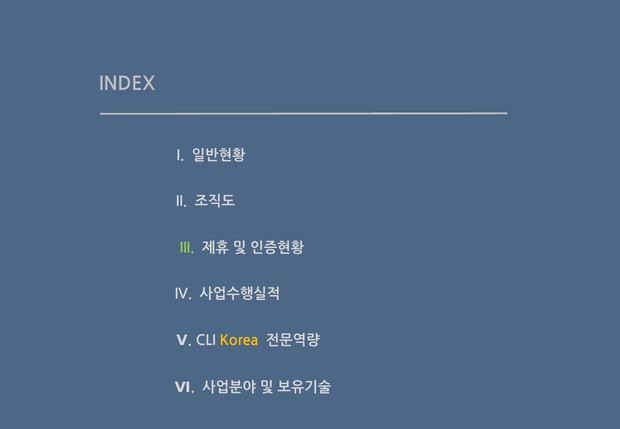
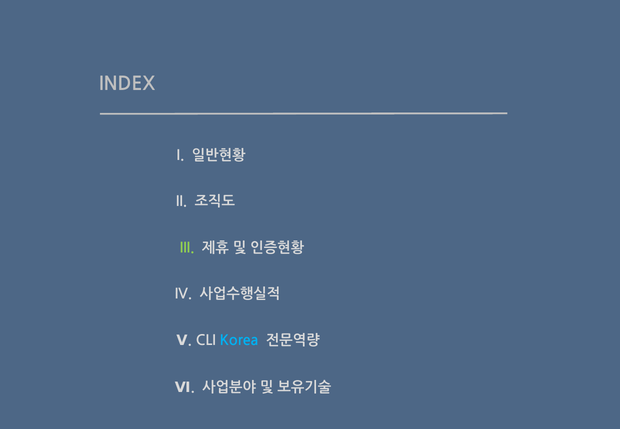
Korea colour: yellow -> light blue (239, 341)
